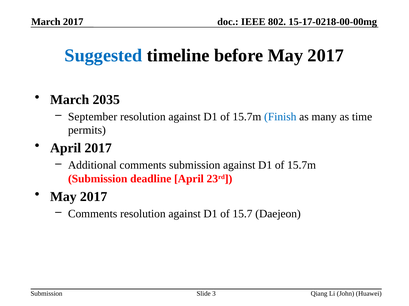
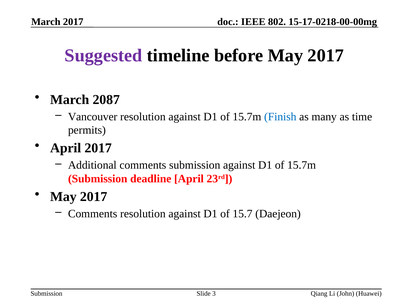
Suggested colour: blue -> purple (104, 56)
2035: 2035 -> 2087 (106, 100)
September: September -> Vancouver (93, 117)
